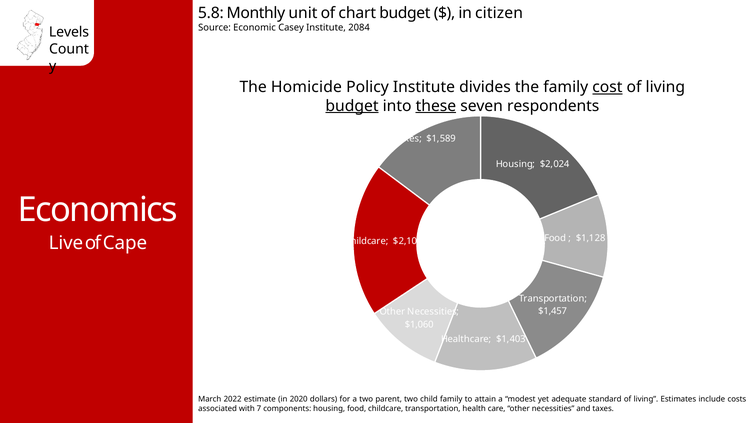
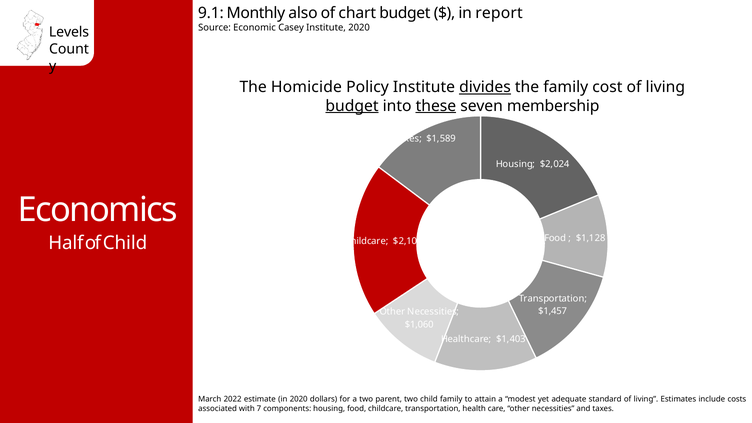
5.8: 5.8 -> 9.1 (211, 13)
unit: unit -> also (303, 13)
citizen: citizen -> report (499, 13)
Institute 2084: 2084 -> 2020 (359, 28)
divides underline: none -> present (485, 87)
cost underline: present -> none (607, 87)
respondents: respondents -> membership (553, 106)
Live: Live -> Half (66, 243)
of Cape: Cape -> Child (125, 243)
